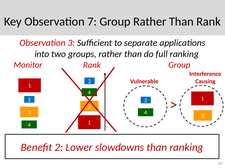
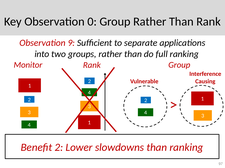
7: 7 -> 0 (92, 22)
Observation 3: 3 -> 9 (71, 43)
